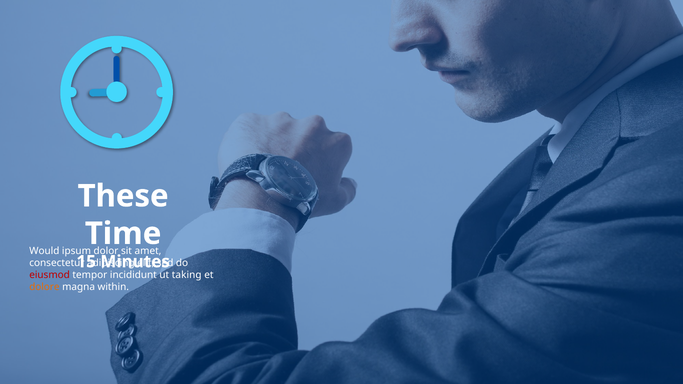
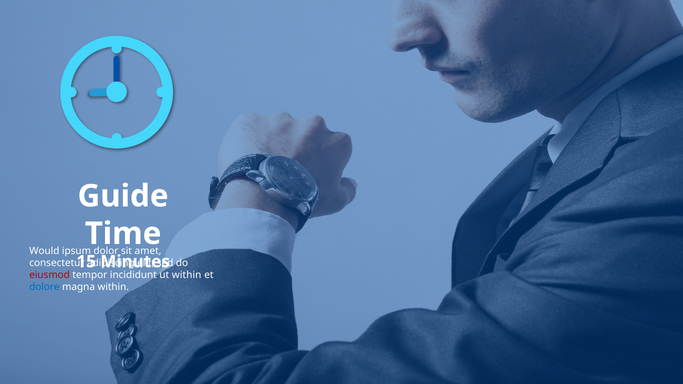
These: These -> Guide (123, 196)
taking: taking -> within (187, 275)
dolore colour: orange -> blue (44, 287)
